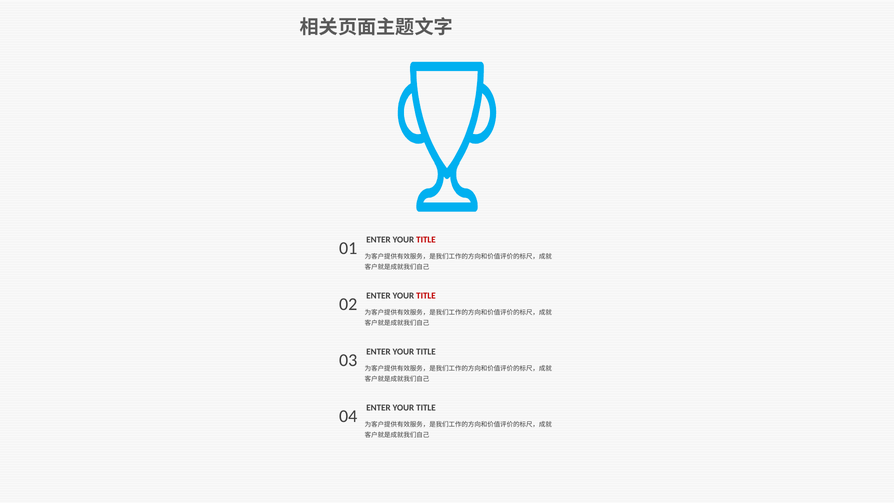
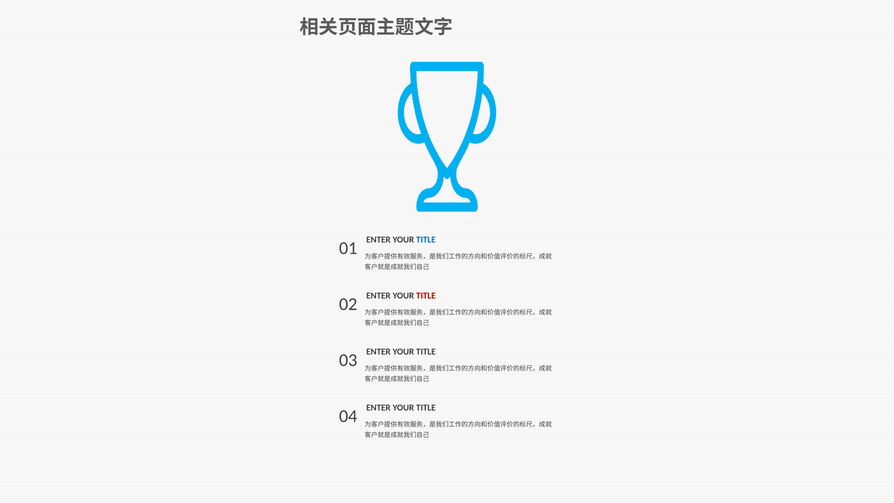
TITLE colour: red -> blue (426, 240)
